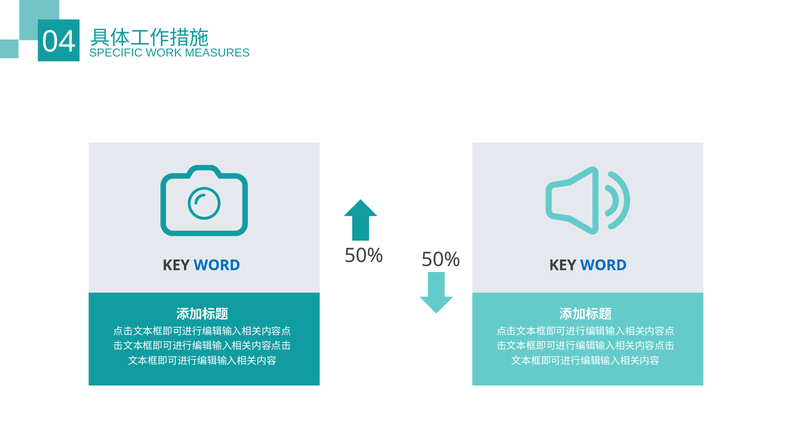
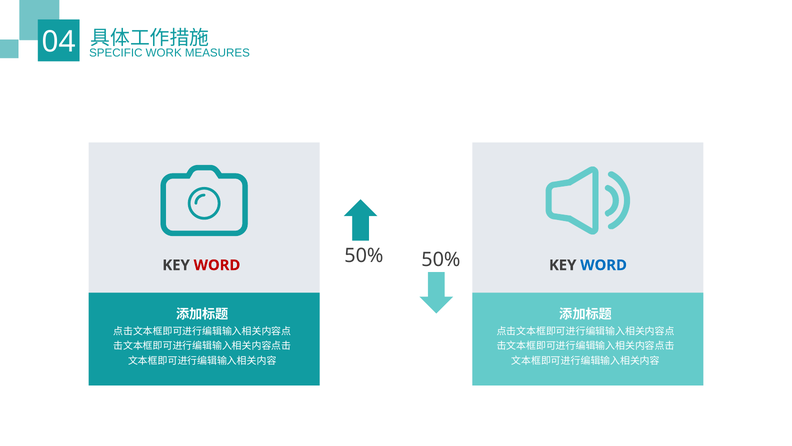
WORD colour: blue -> red (217, 265)
